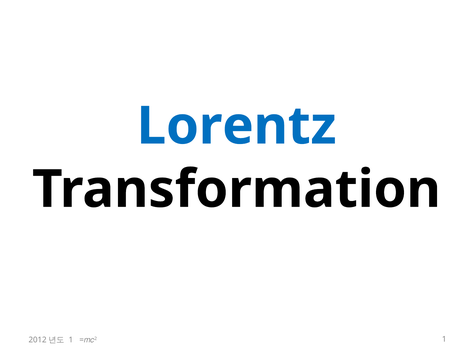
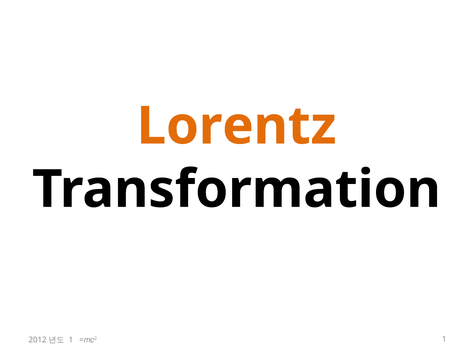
Lorentz colour: blue -> orange (237, 126)
